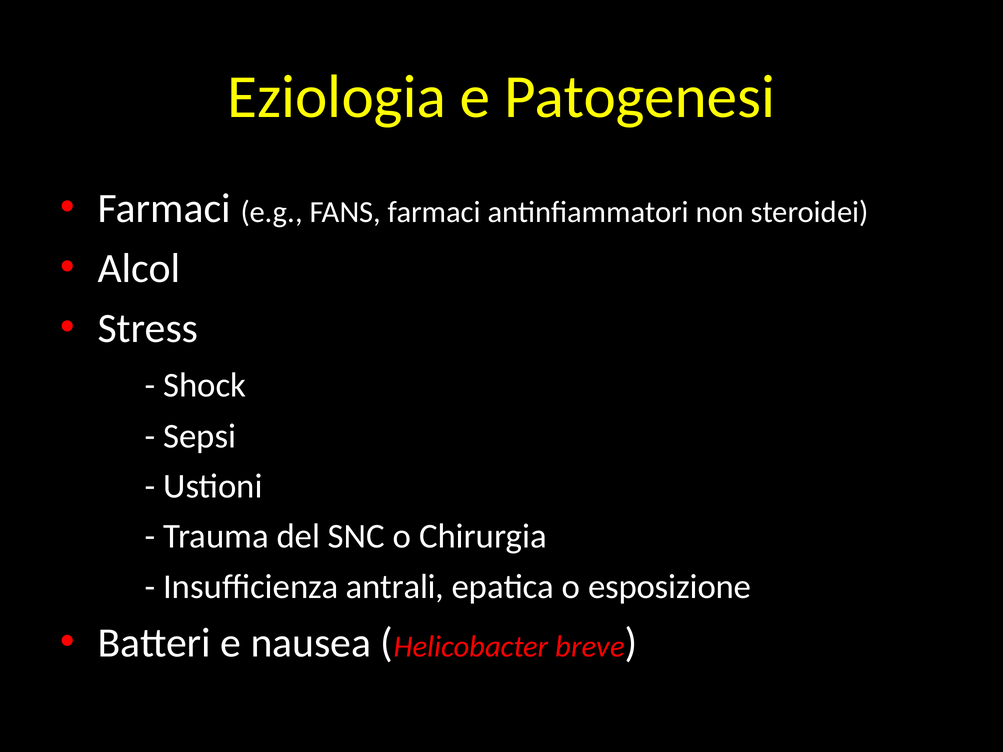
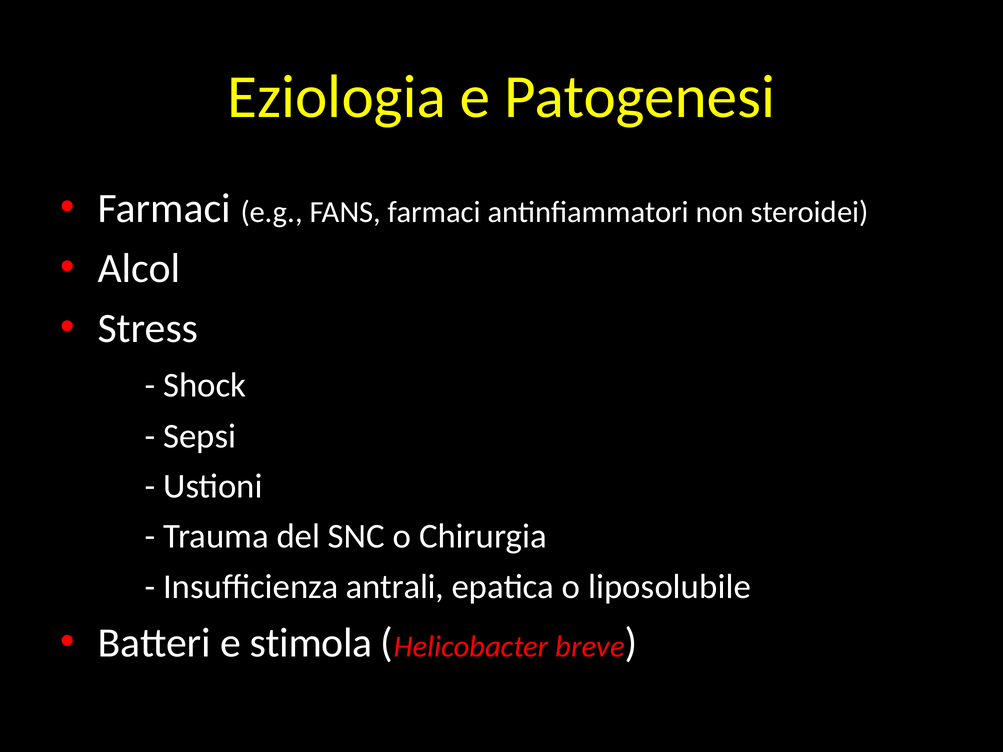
esposizione: esposizione -> liposolubile (670, 587)
nausea: nausea -> stimola (311, 643)
